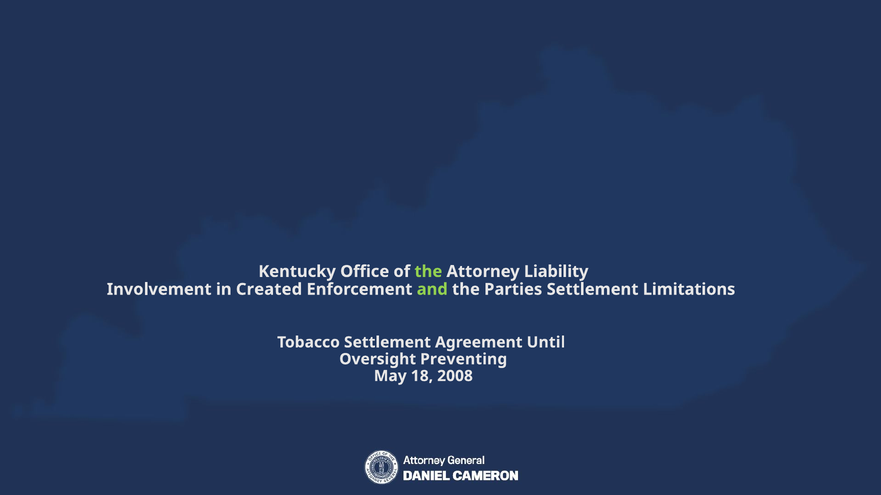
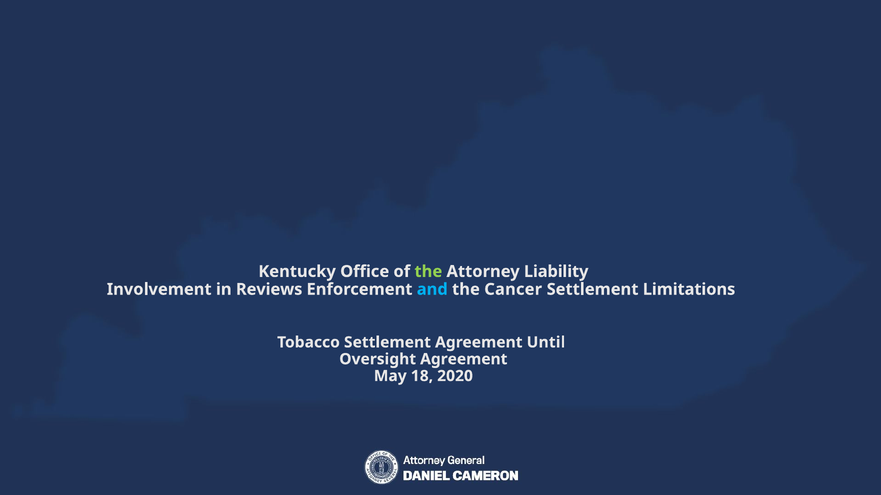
Created: Created -> Reviews (269, 290)
and colour: light green -> light blue (432, 290)
Parties: Parties -> Cancer (513, 290)
Oversight Preventing: Preventing -> Agreement (464, 360)
2008: 2008 -> 2020 (455, 376)
